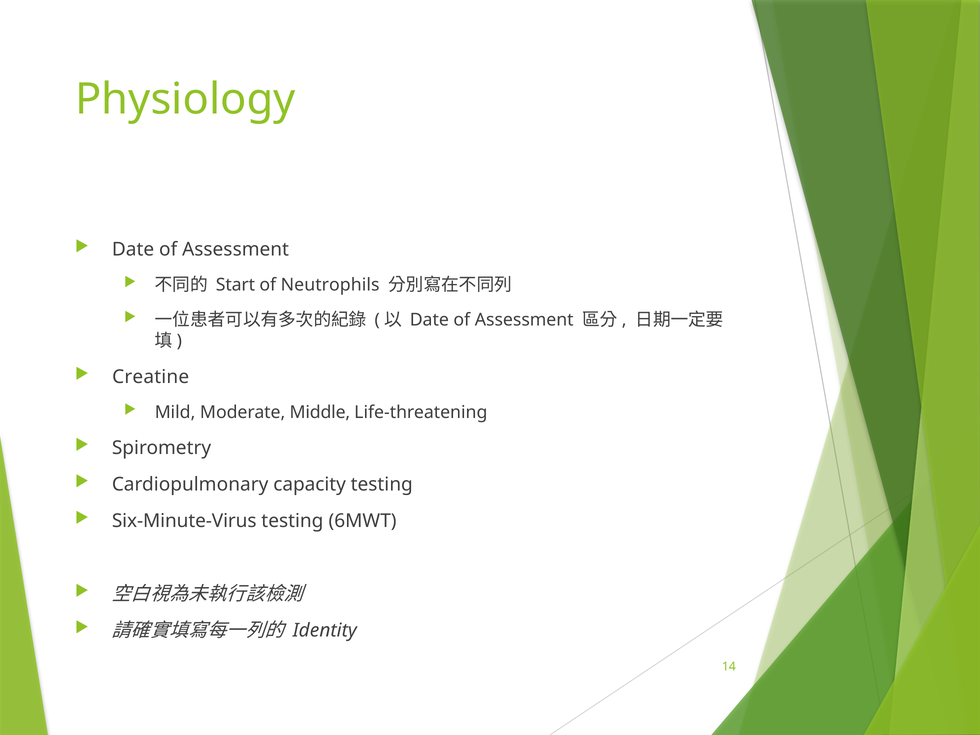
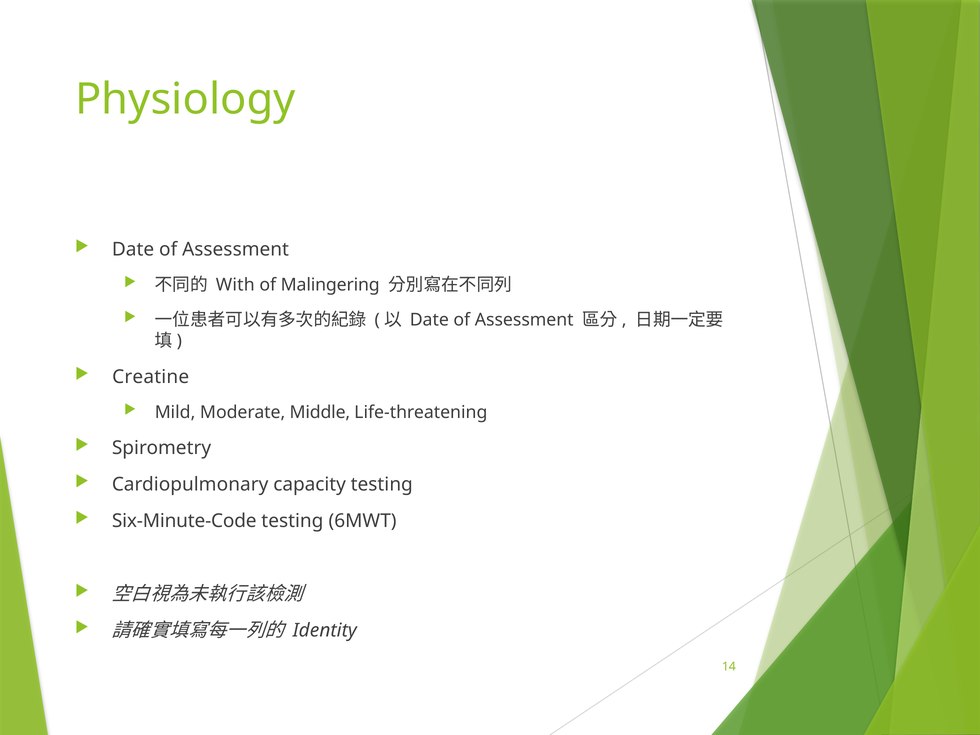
Start: Start -> With (235, 285)
Neutrophils: Neutrophils -> Malingering (330, 285)
Six-Minute-Virus: Six-Minute-Virus -> Six-Minute-Code (184, 521)
